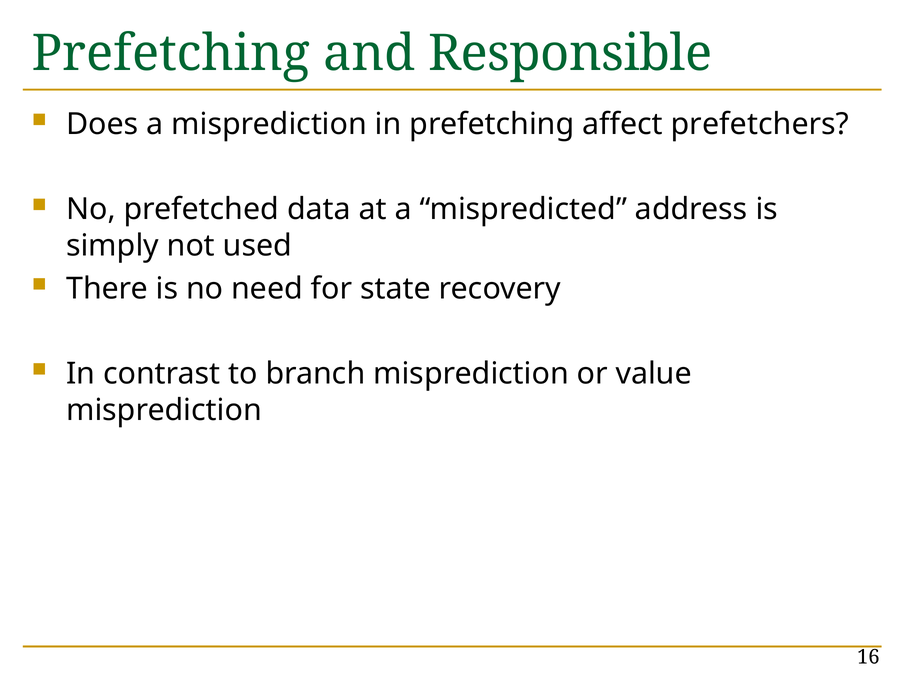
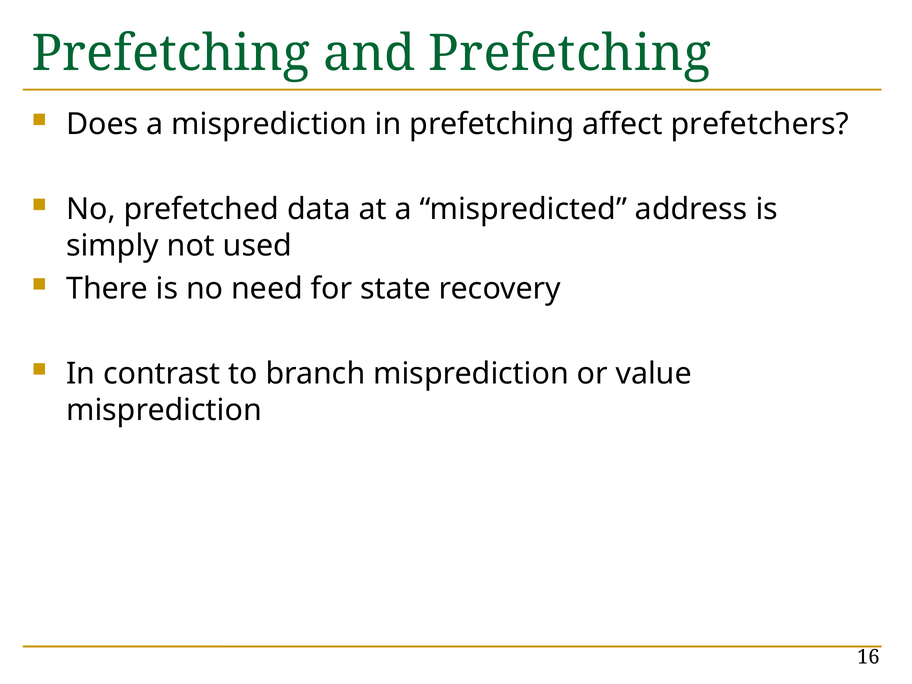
and Responsible: Responsible -> Prefetching (570, 54)
